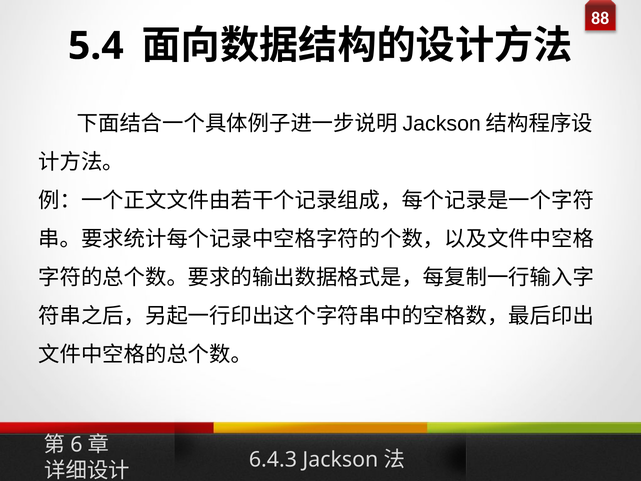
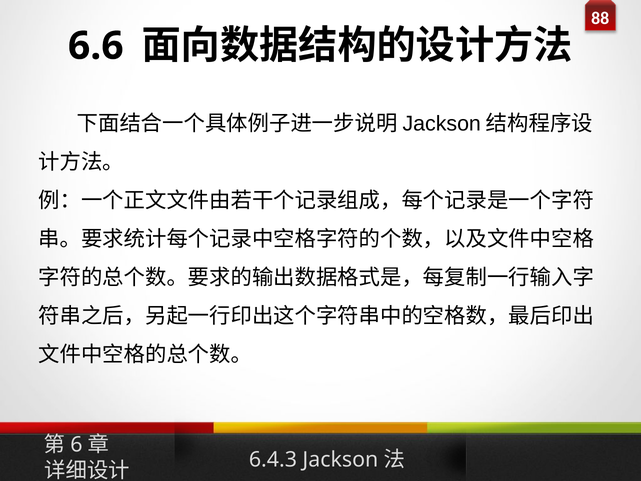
5.4: 5.4 -> 6.6 (96, 46)
